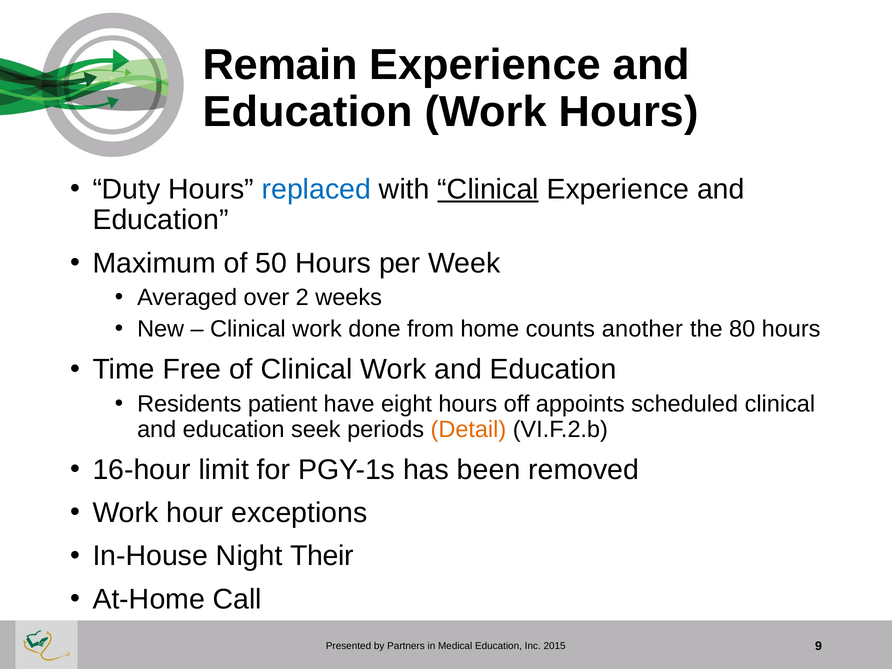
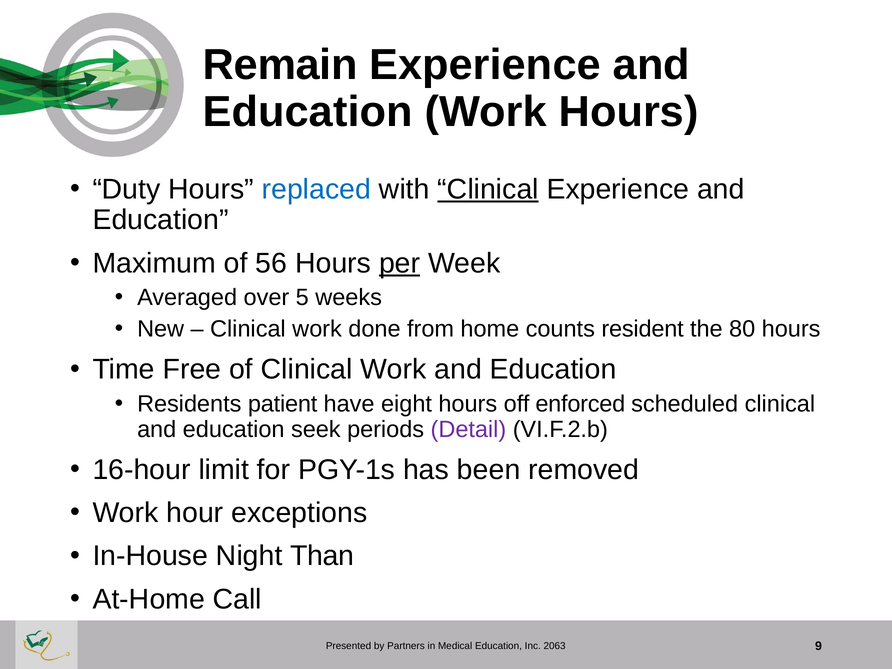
50: 50 -> 56 (271, 263)
per underline: none -> present (400, 263)
2: 2 -> 5 (302, 297)
another: another -> resident (643, 329)
appoints: appoints -> enforced (580, 404)
Detail colour: orange -> purple (468, 429)
Their: Their -> Than (322, 556)
2015: 2015 -> 2063 (555, 646)
